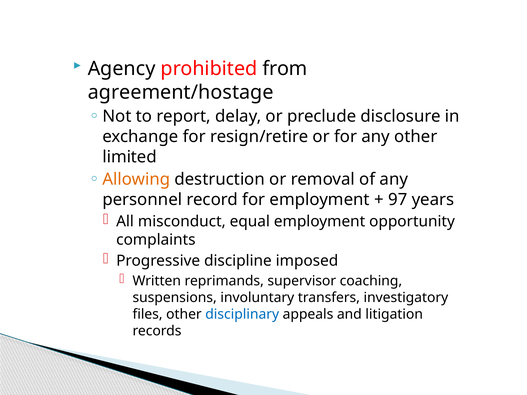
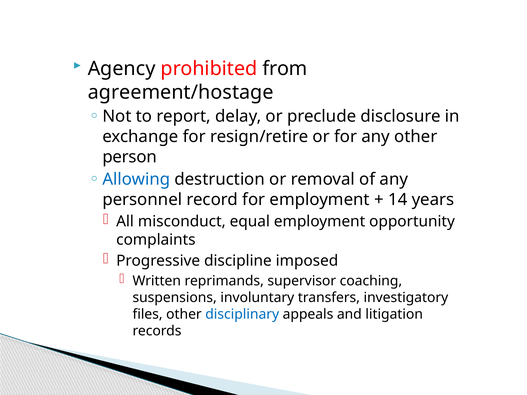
limited: limited -> person (130, 157)
Allowing colour: orange -> blue (136, 180)
97: 97 -> 14 (398, 200)
